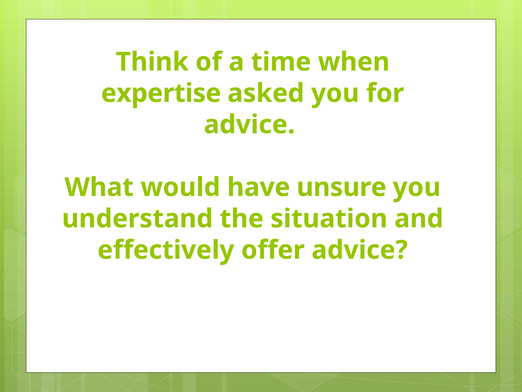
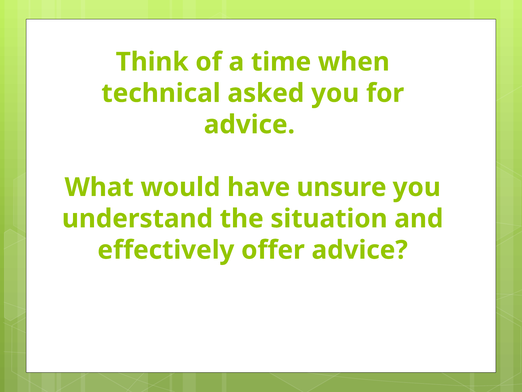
expertise: expertise -> technical (161, 93)
